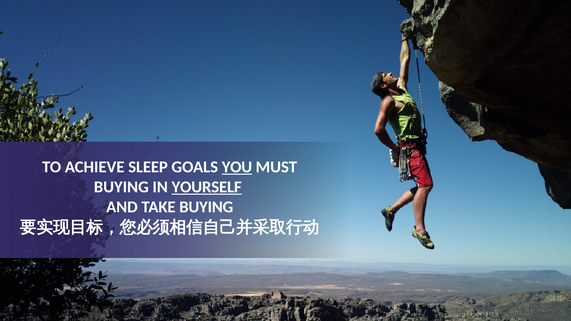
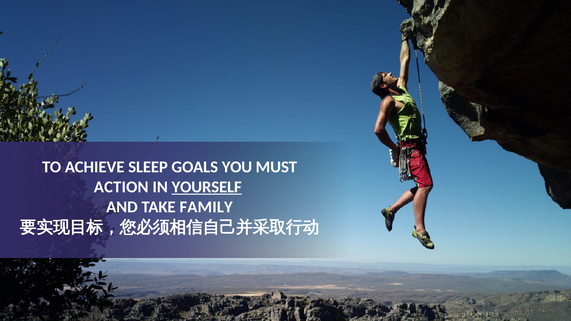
YOU underline: present -> none (237, 167)
BUYING: BUYING -> ACTION (121, 187)
TAKE BUYING: BUYING -> FAMILY (206, 207)
